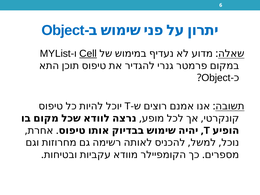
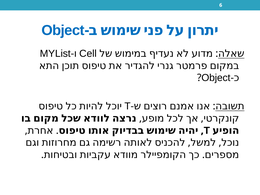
Cell underline: present -> none (88, 54)
